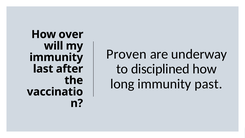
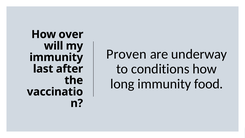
disciplined: disciplined -> conditions (160, 69)
past: past -> food (209, 84)
